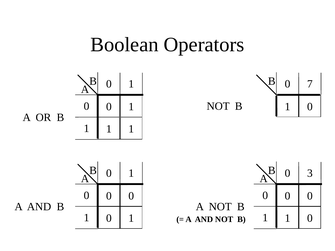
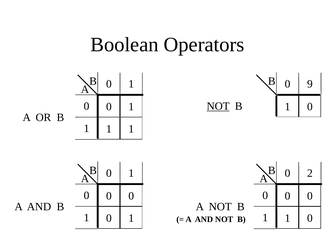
7: 7 -> 9 (310, 84)
NOT underline: none -> present (218, 106)
3: 3 -> 2 (310, 173)
